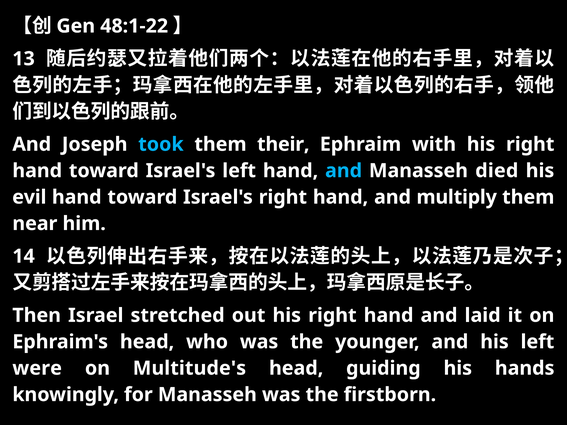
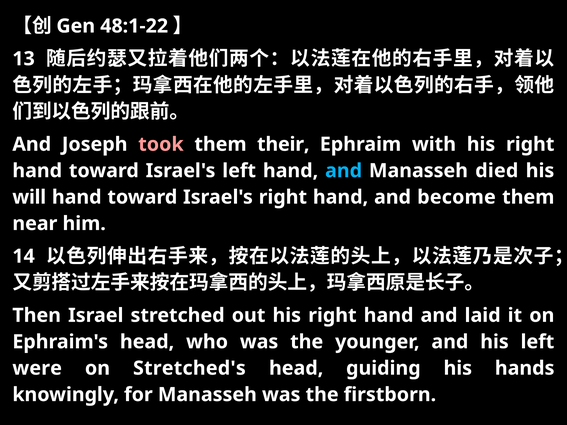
took colour: light blue -> pink (161, 144)
evil: evil -> will (29, 197)
multiply: multiply -> become (456, 197)
Multitude's: Multitude's -> Stretched's (189, 368)
